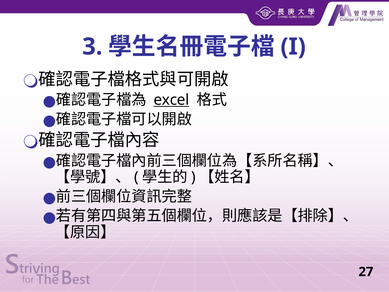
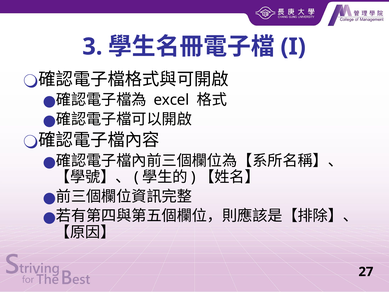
excel underline: present -> none (171, 100)
